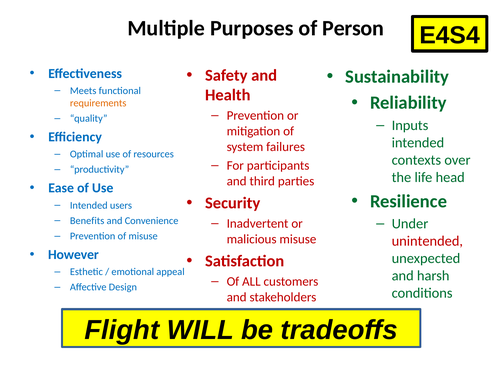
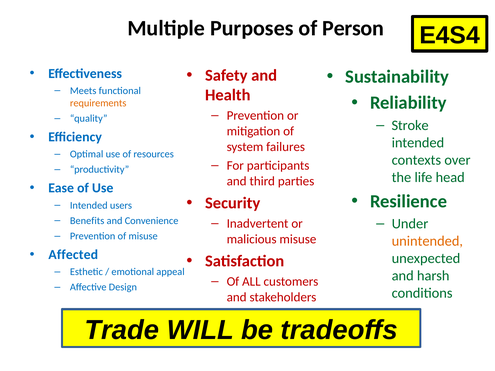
Inputs: Inputs -> Stroke (410, 125)
unintended colour: red -> orange (427, 241)
However: However -> Affected (73, 255)
Flight: Flight -> Trade (122, 330)
